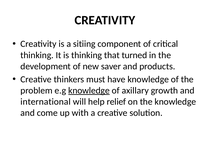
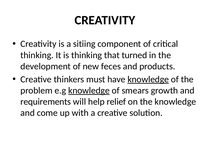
saver: saver -> feces (111, 66)
knowledge underline: none -> present (148, 80)
axillary: axillary -> smears (135, 91)
international: international -> requirements (46, 102)
